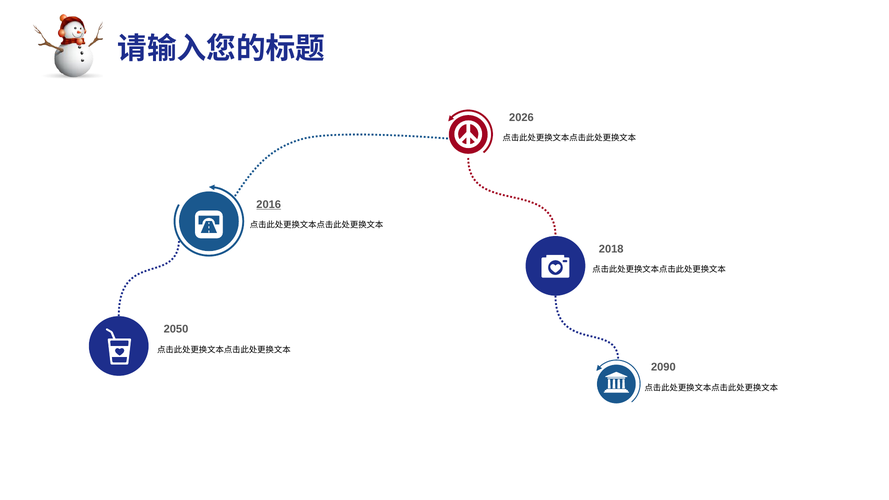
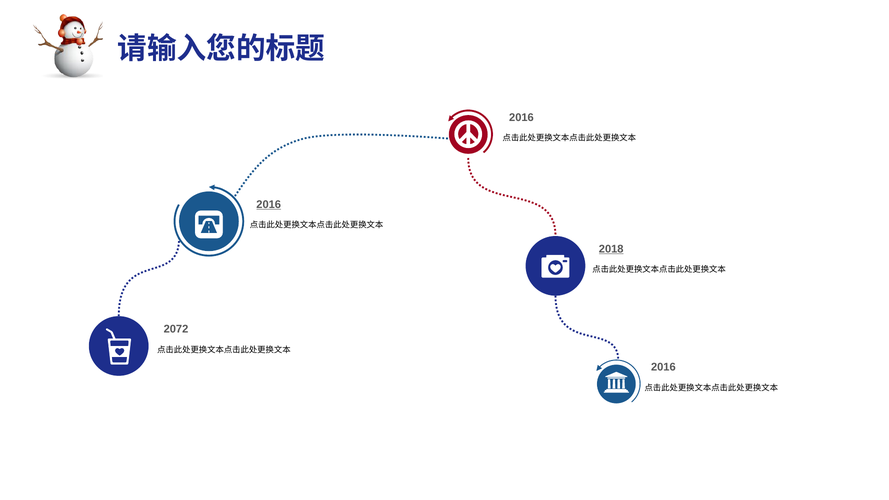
2026: 2026 -> 2016 (521, 117)
2018 underline: none -> present (611, 249)
2050: 2050 -> 2072 (176, 329)
2090: 2090 -> 2016 (663, 367)
